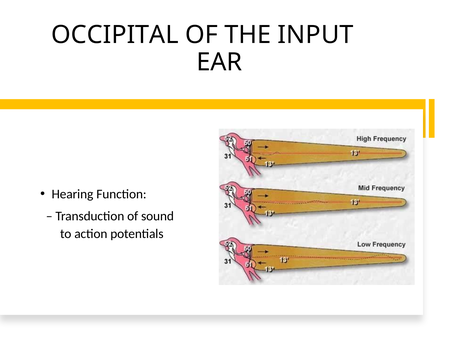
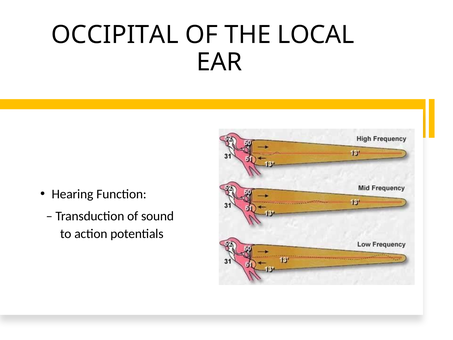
INPUT: INPUT -> LOCAL (316, 35)
